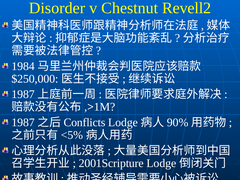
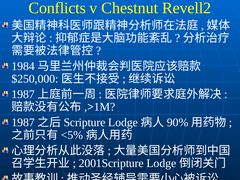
Disorder: Disorder -> Conflicts (57, 8)
Conflicts: Conflicts -> Scripture (85, 122)
